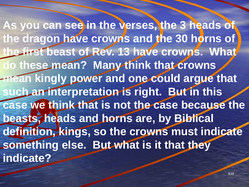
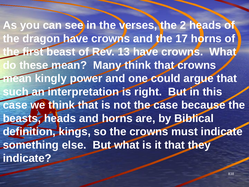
3: 3 -> 2 (183, 25)
30: 30 -> 17 (182, 39)
